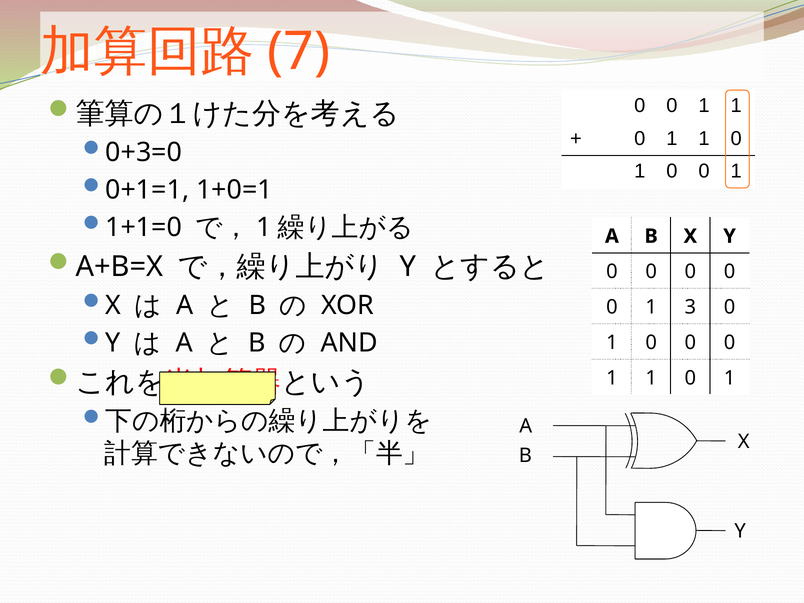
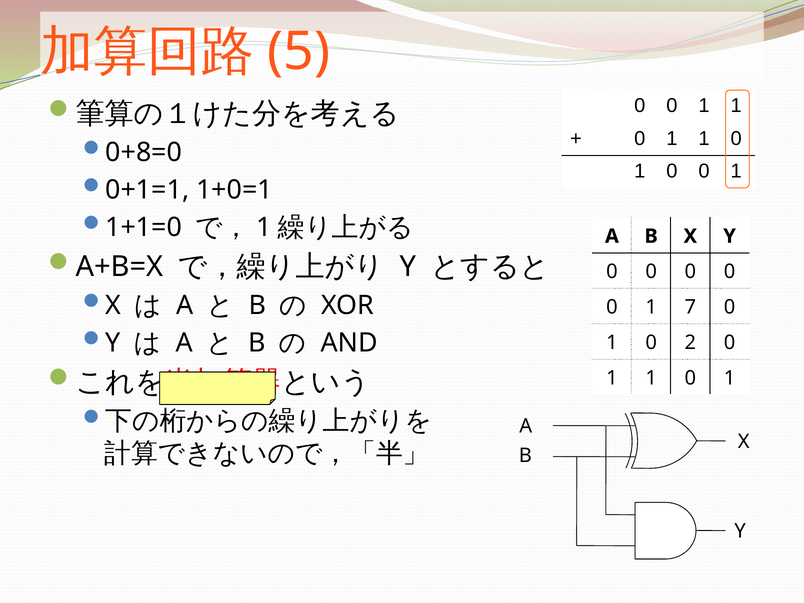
7: 7 -> 5 (299, 51)
0+3=0: 0+3=0 -> 0+8=0 (144, 152)
3: 3 -> 7 (690, 307)
0: 0 -> 2 (690, 342)
